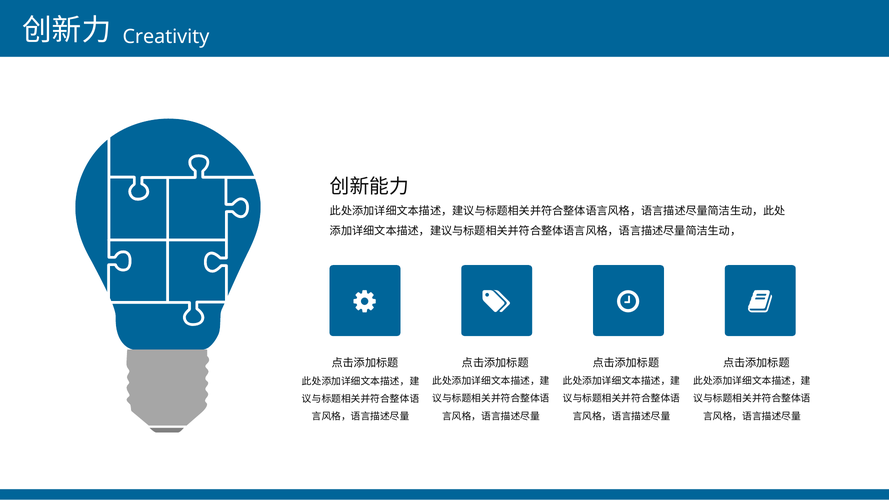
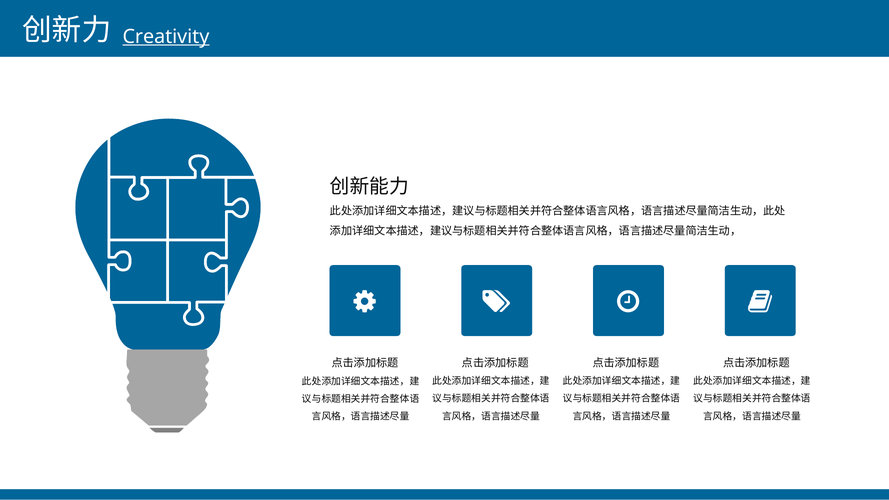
Creativity underline: none -> present (166, 37)
